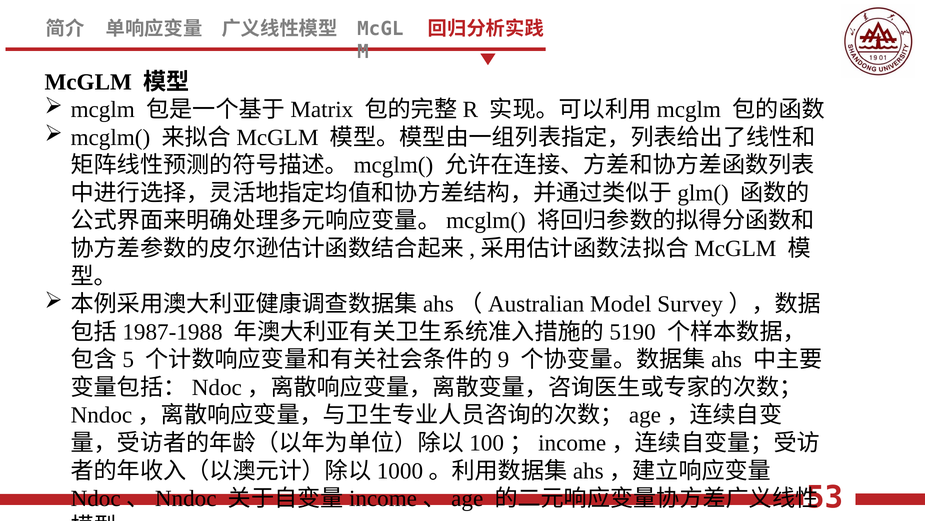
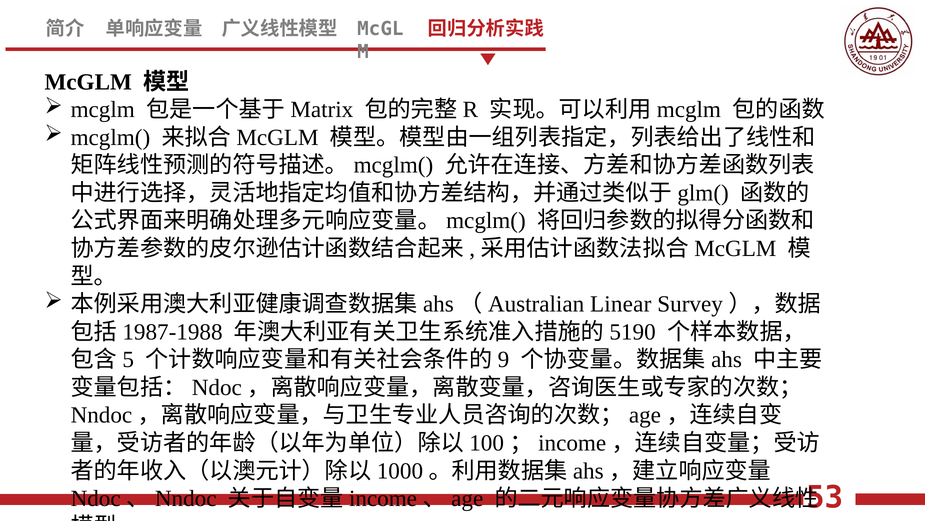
Model: Model -> Linear (621, 304)
